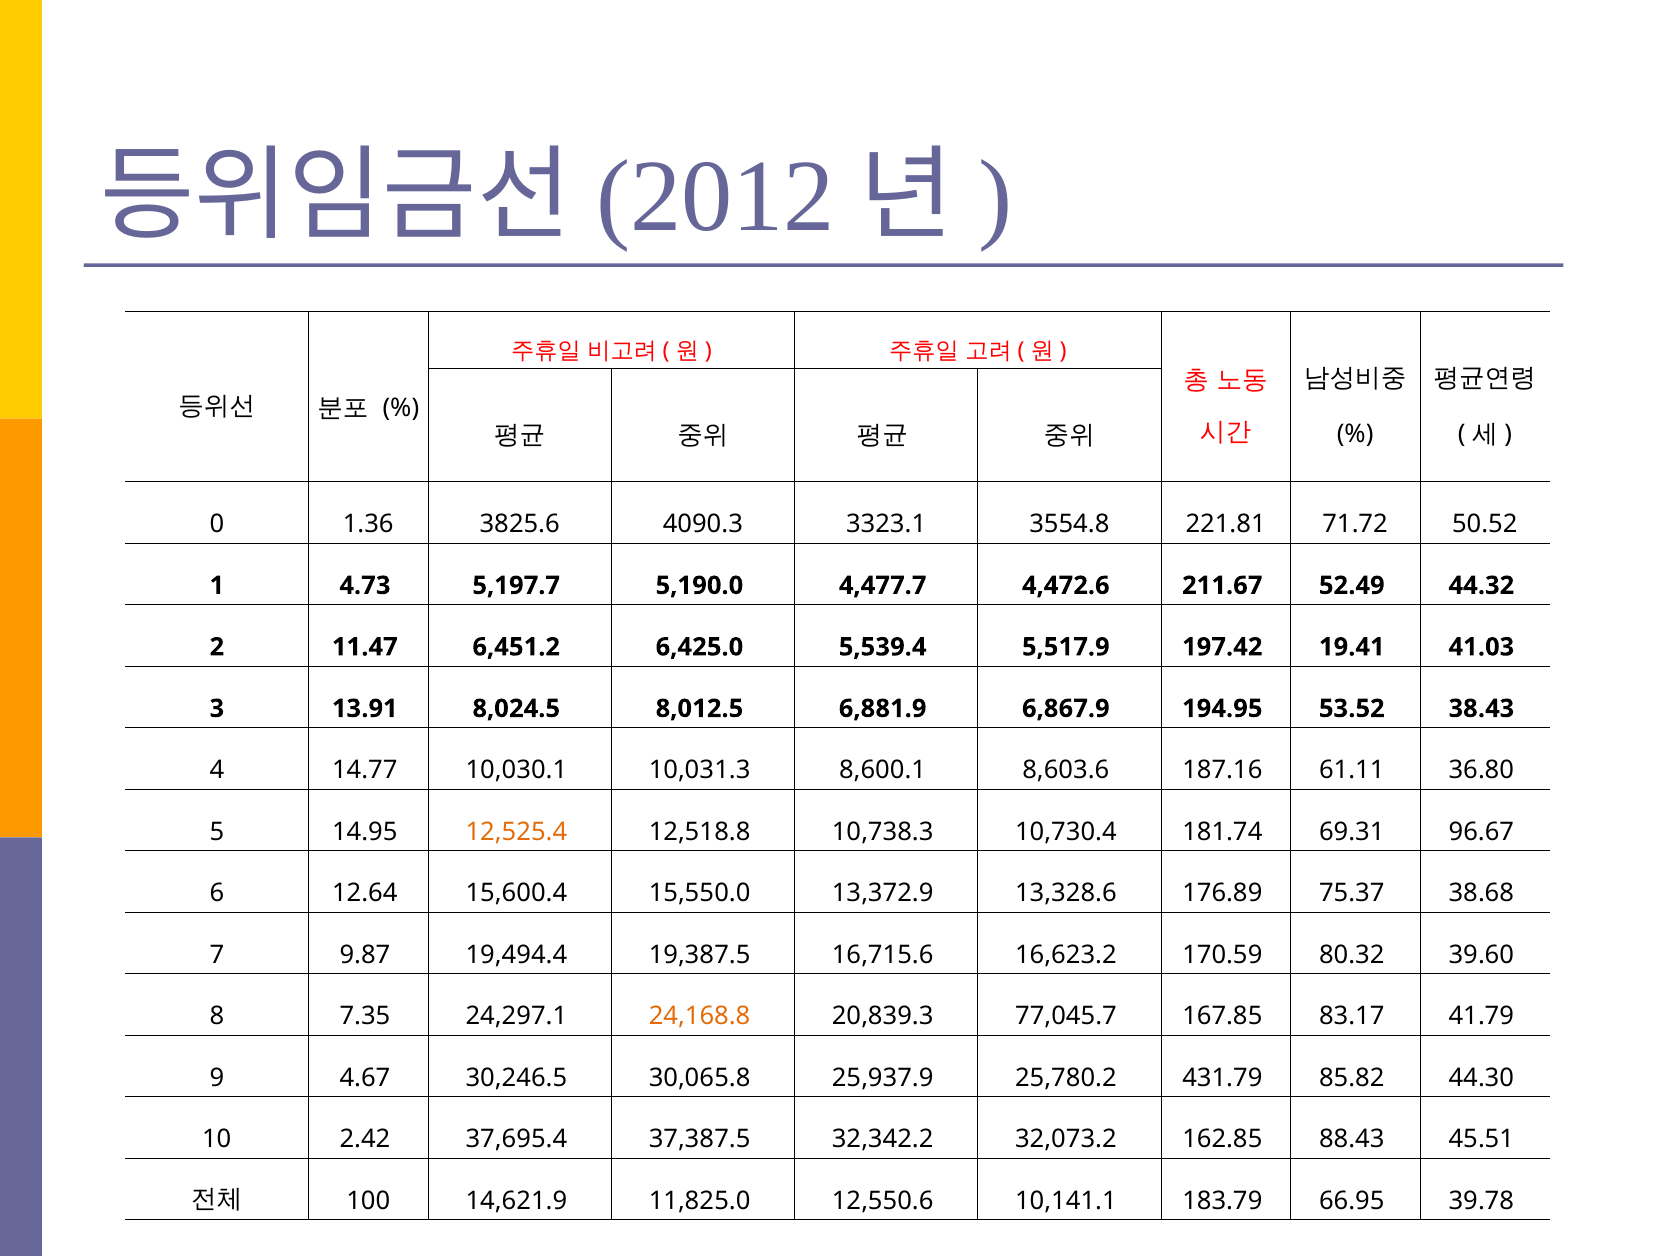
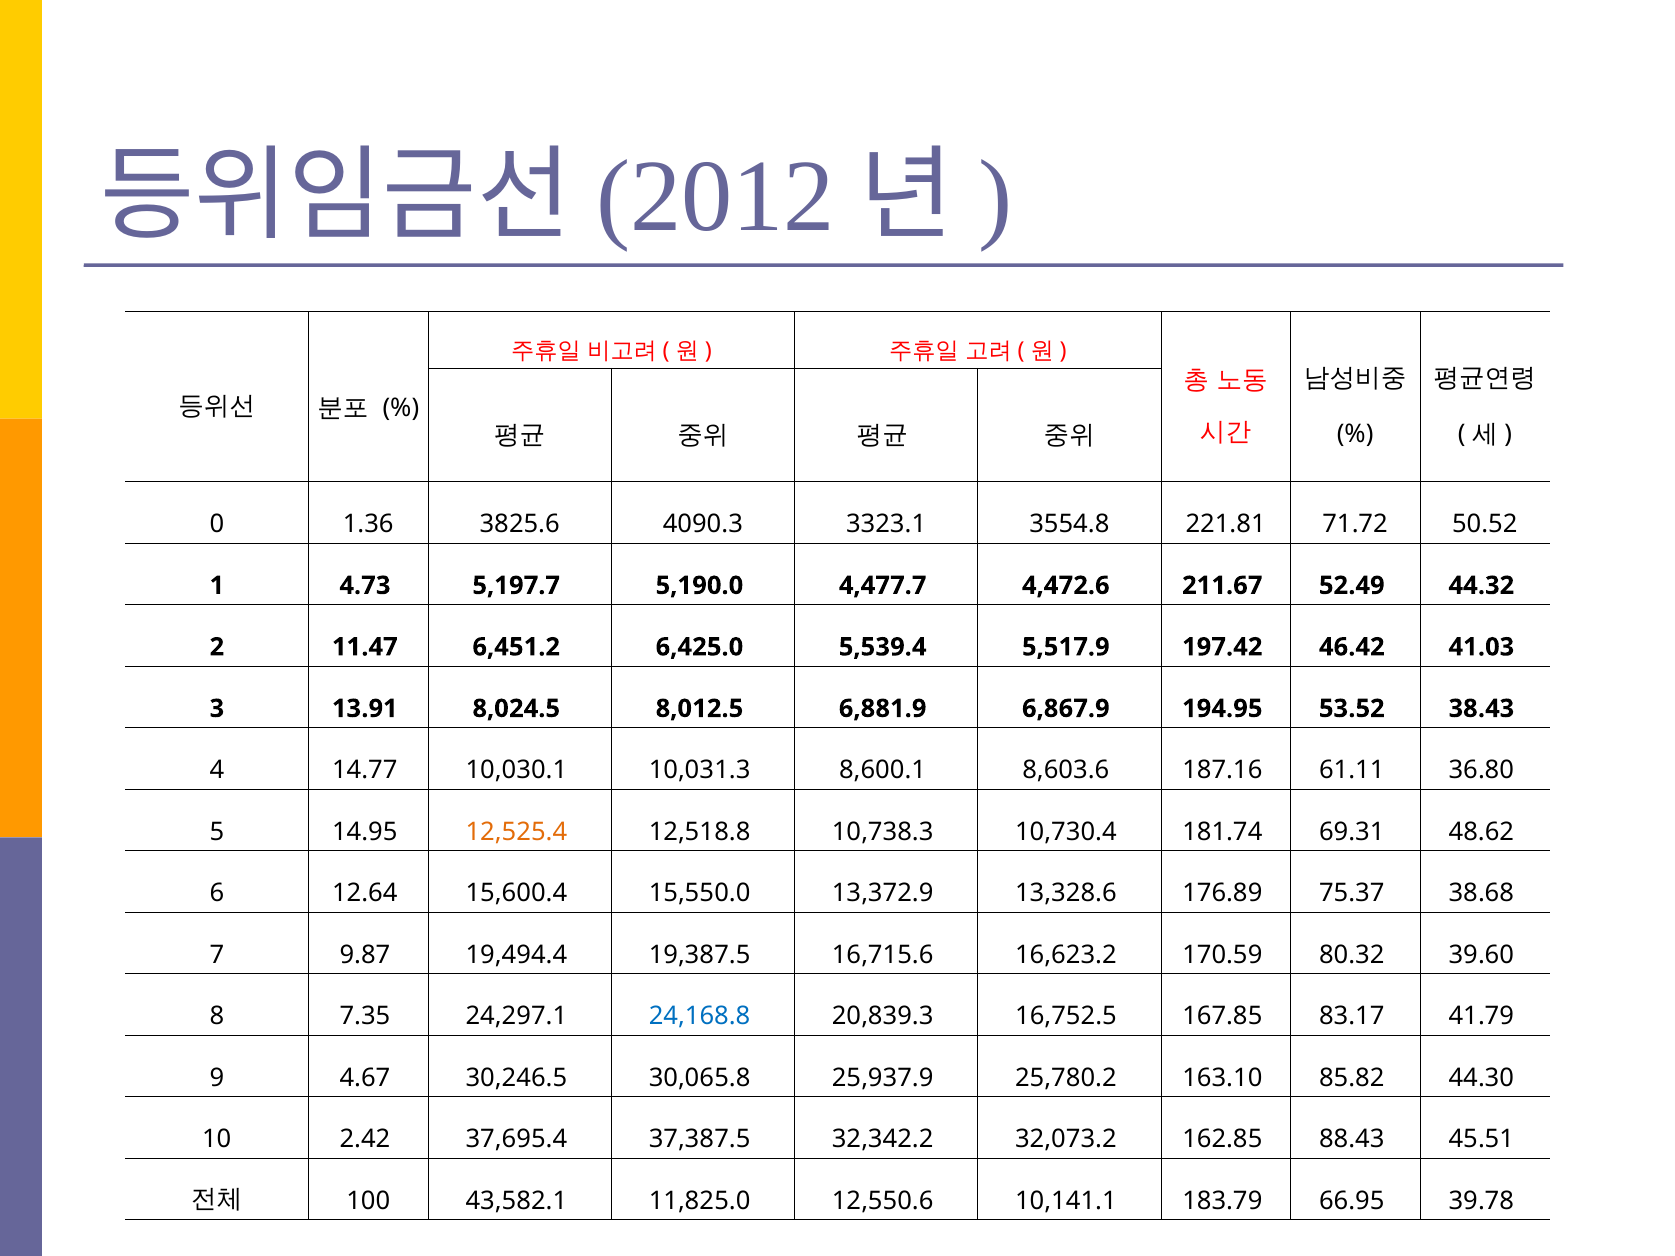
19.41: 19.41 -> 46.42 (1352, 647)
96.67: 96.67 -> 48.62 (1481, 832)
24,168.8 colour: orange -> blue (700, 1016)
77,045.7: 77,045.7 -> 16,752.5 (1066, 1016)
431.79: 431.79 -> 163.10 (1222, 1078)
14,621.9: 14,621.9 -> 43,582.1 (516, 1201)
